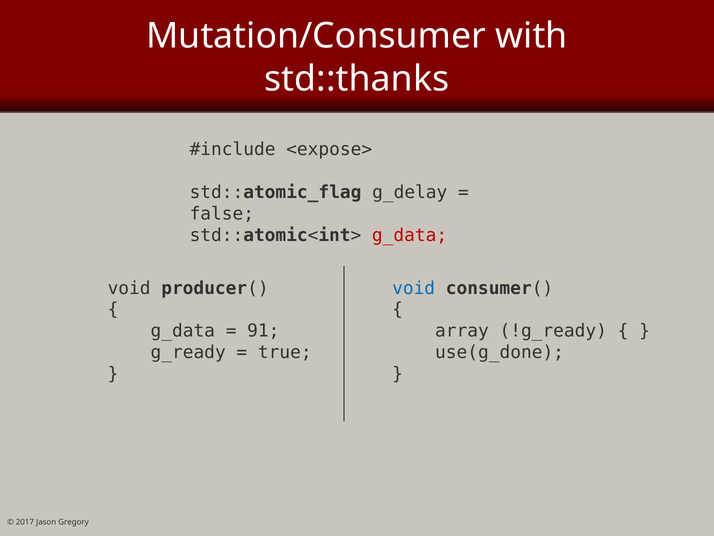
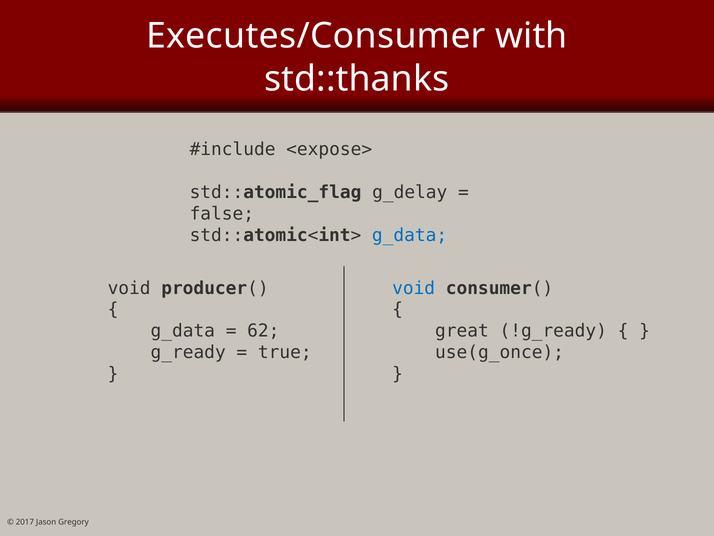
Mutation/Consumer: Mutation/Consumer -> Executes/Consumer (316, 36)
g_data colour: red -> blue (410, 235)
91: 91 -> 62 (263, 331)
array: array -> great (462, 331)
use(g_done: use(g_done -> use(g_once (500, 352)
